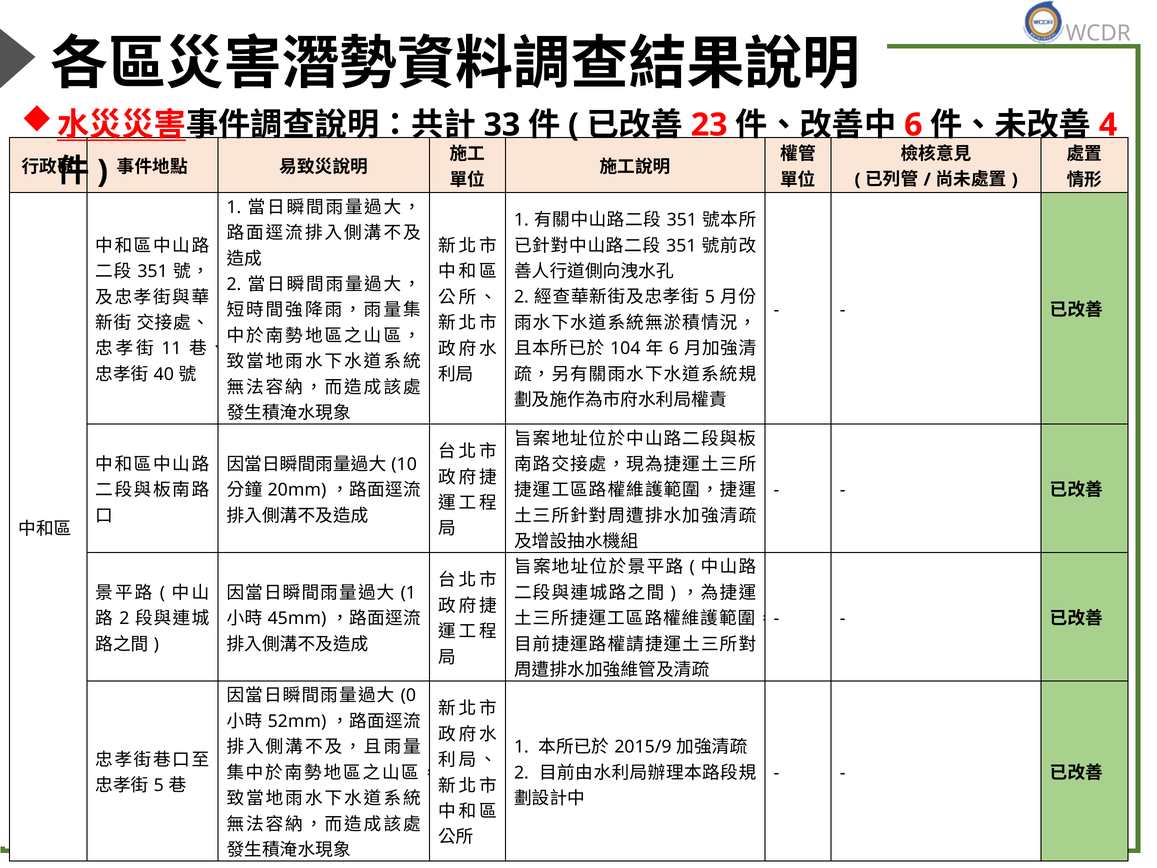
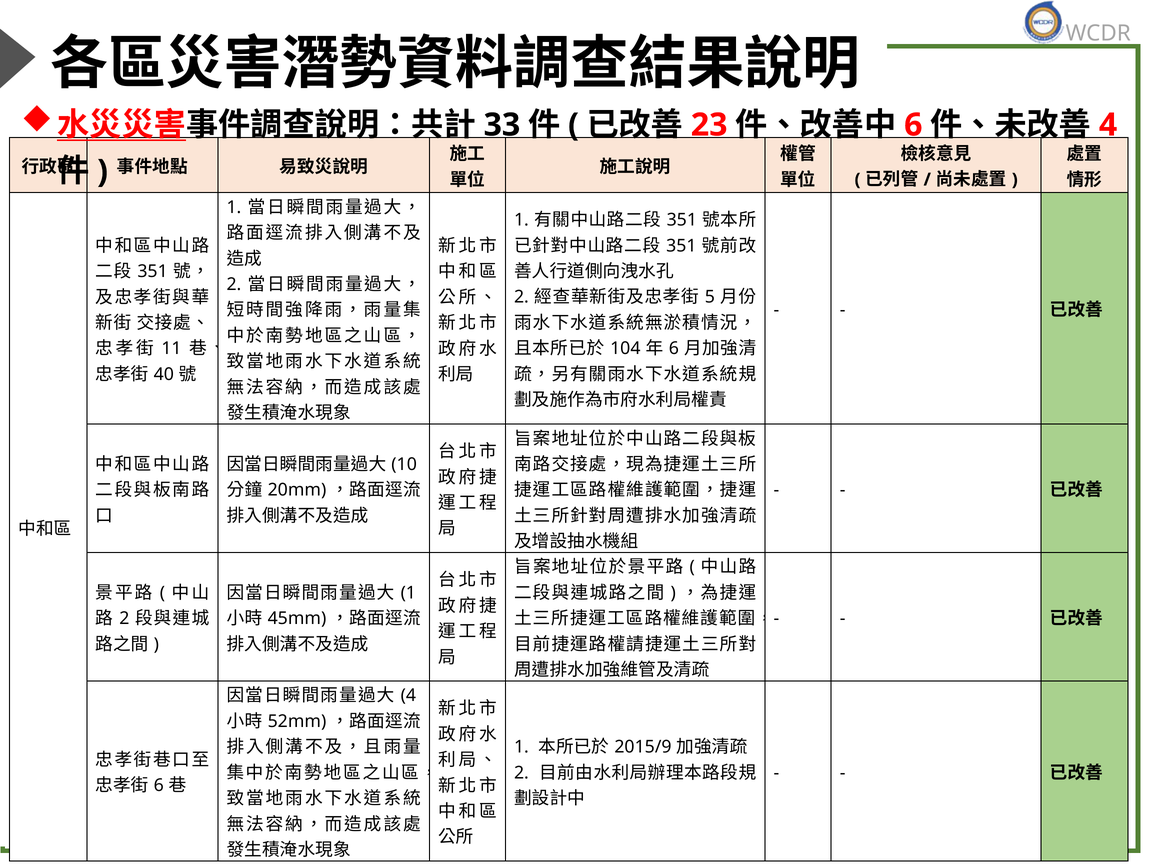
0: 0 -> 4 (408, 695)
5: 5 -> 6 (159, 785)
